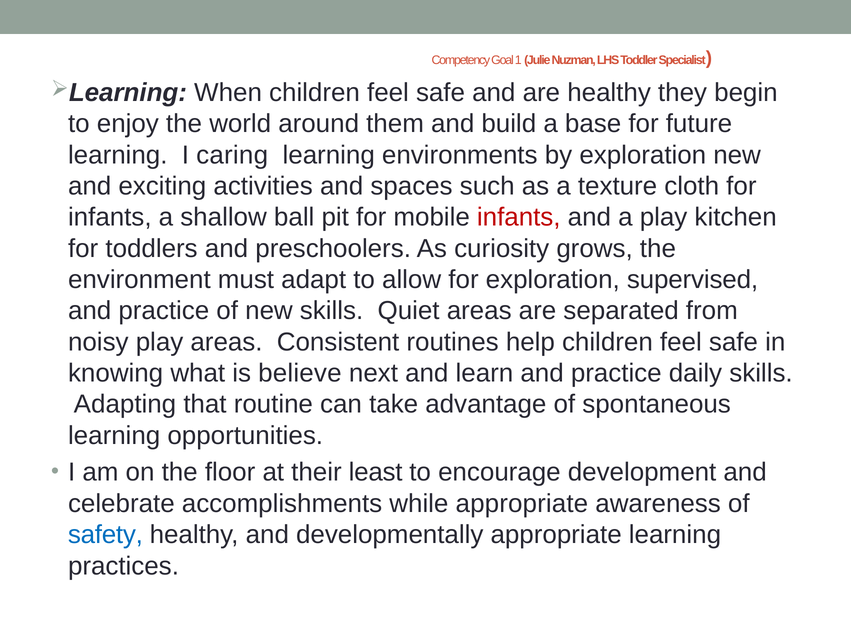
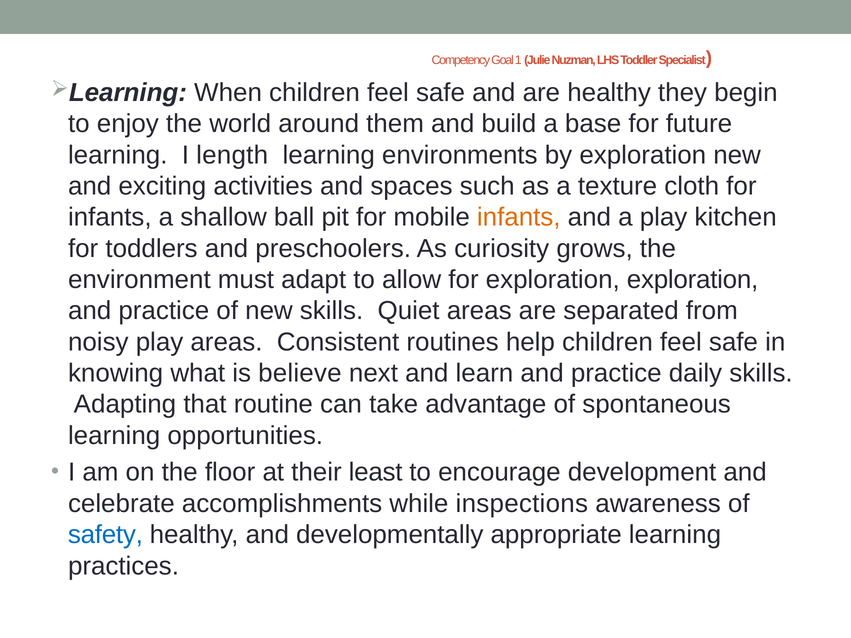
caring: caring -> length (232, 155)
infants colour: red -> orange (519, 217)
exploration supervised: supervised -> exploration (693, 280)
while appropriate: appropriate -> inspections (522, 504)
